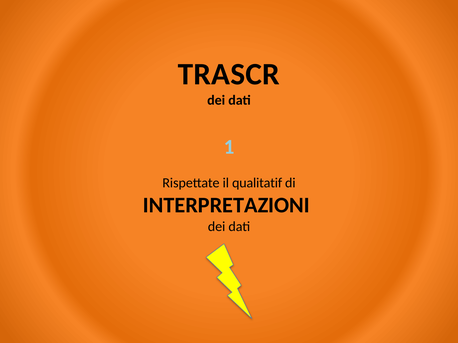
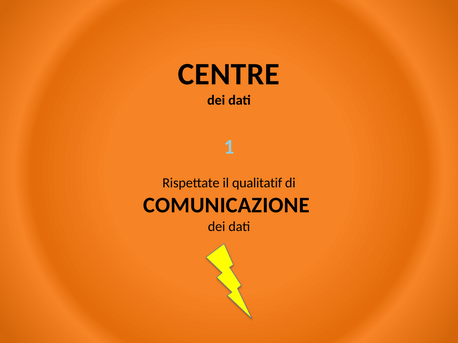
TRASCR: TRASCR -> CENTRE (229, 74)
INTERPRETAZIONI: INTERPRETAZIONI -> COMUNICAZIONE (226, 206)
